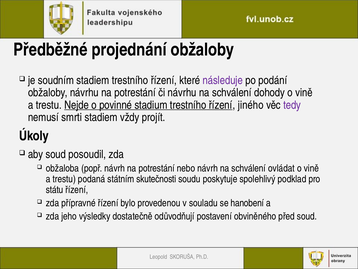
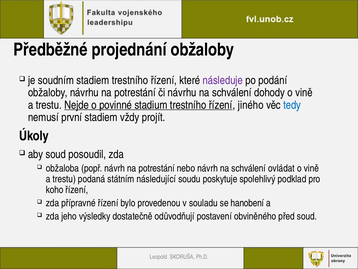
tedy colour: purple -> blue (292, 105)
smrti: smrti -> první (72, 117)
skutečnosti: skutečnosti -> následující (156, 179)
státu: státu -> koho (55, 190)
